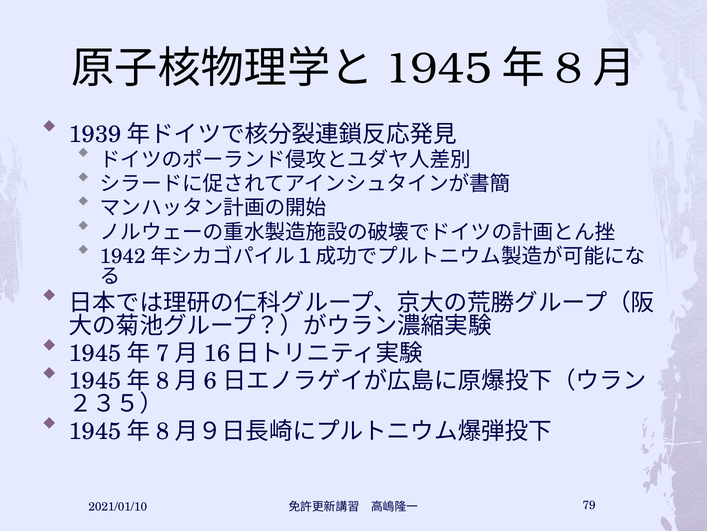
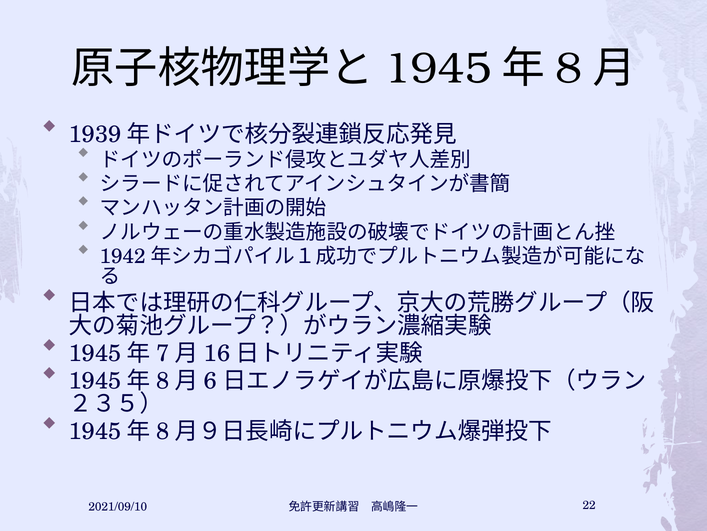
2021/01/10: 2021/01/10 -> 2021/09/10 (118, 506)
79: 79 -> 22 (589, 505)
